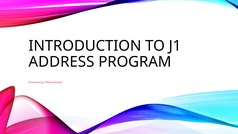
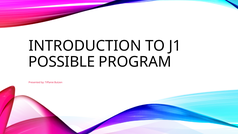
ADDRESS: ADDRESS -> POSSIBLE (62, 62)
